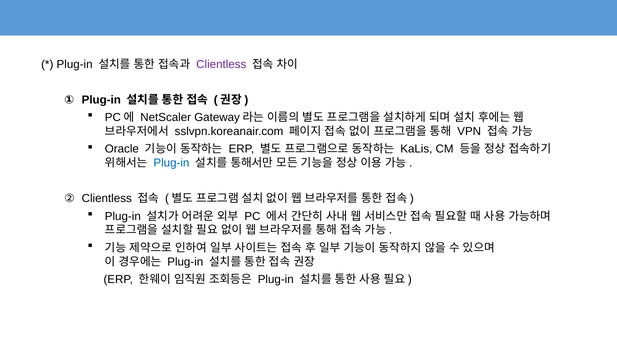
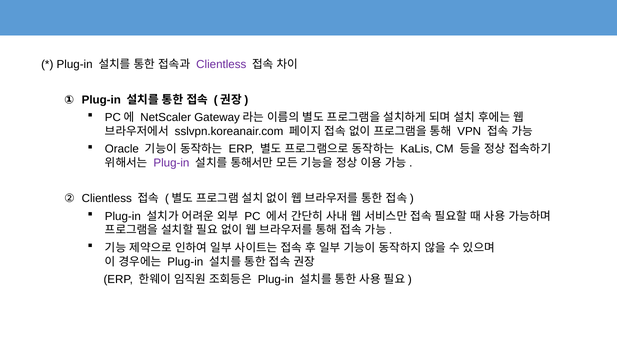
Plug-in colour: blue -> purple (171, 163)
